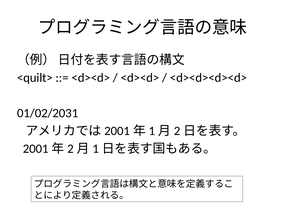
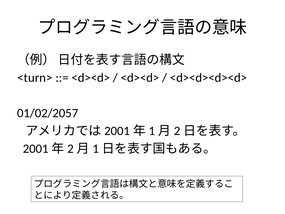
<quilt>: <quilt> -> <turn> (35, 78)
01/02/2031: 01/02/2031 -> 01/02/2057 (48, 113)
